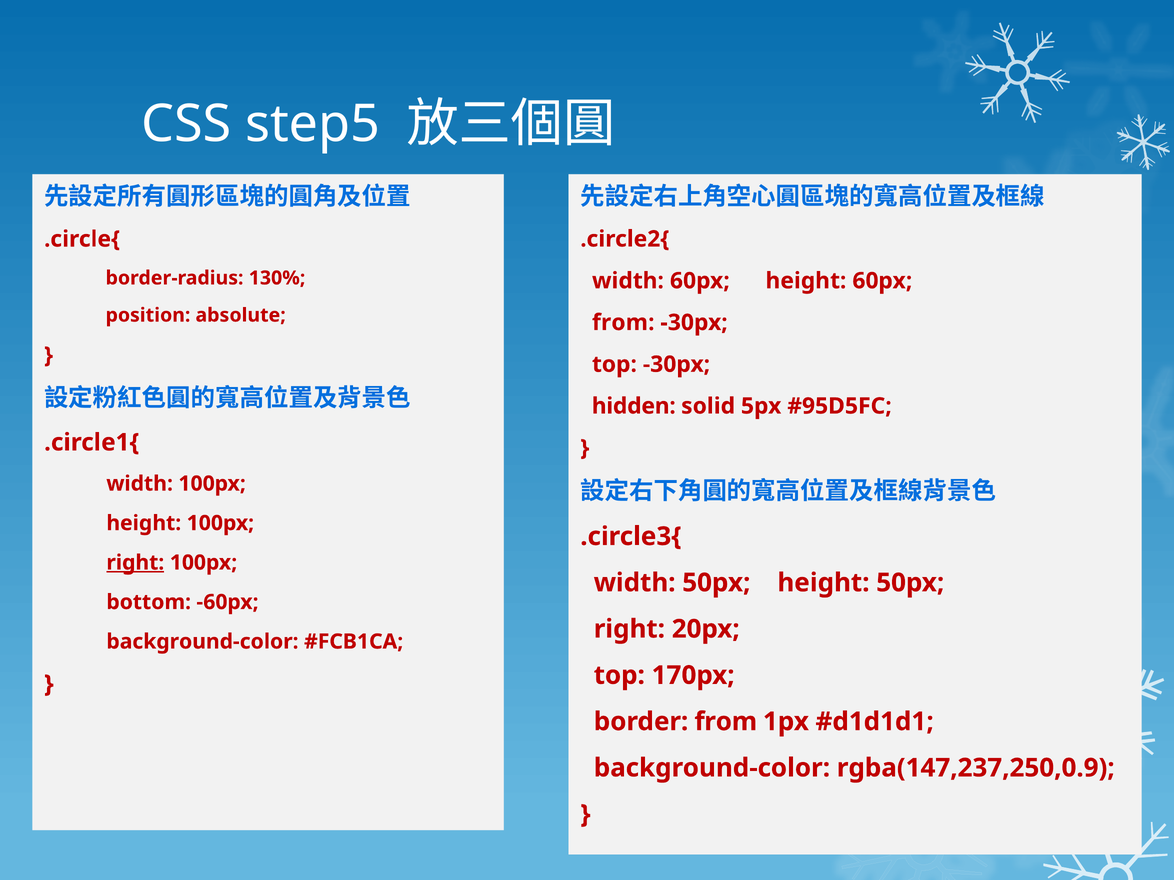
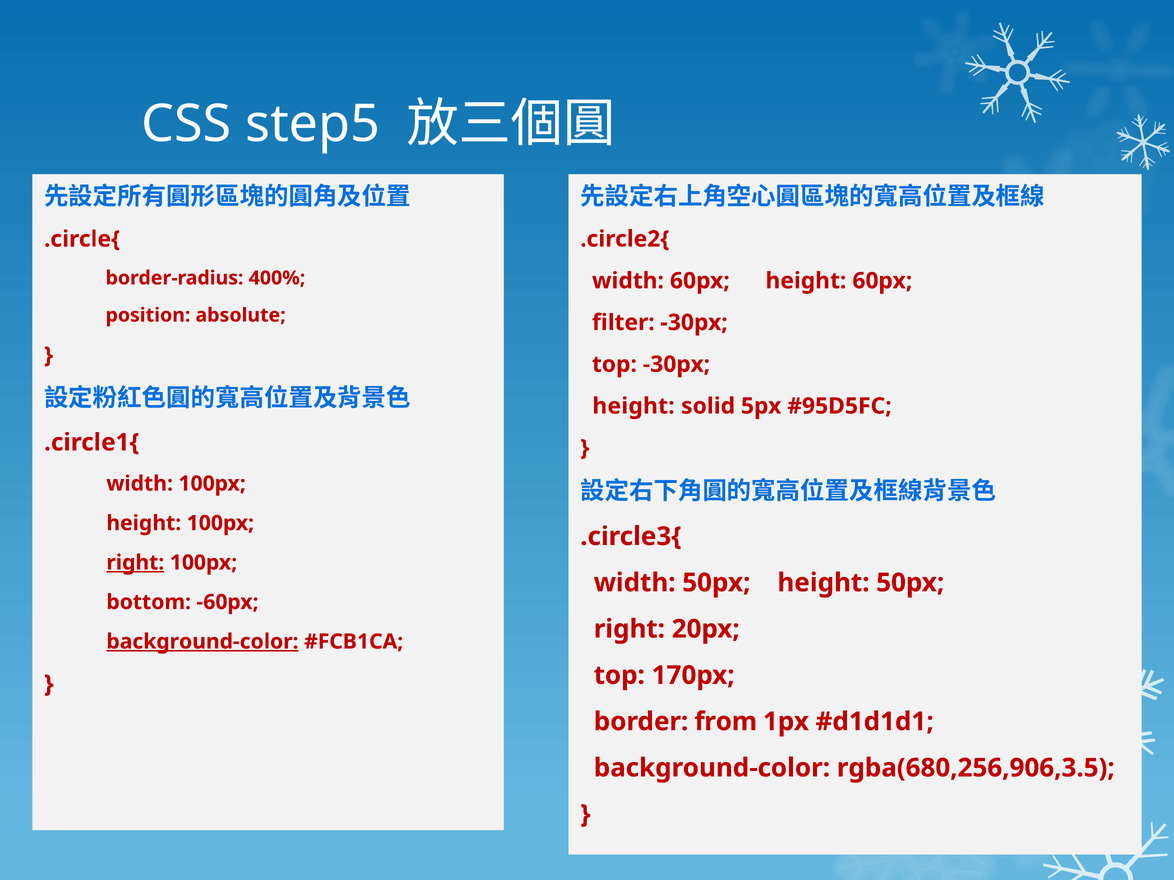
130%: 130% -> 400% (277, 278)
from: from -> filter (623, 323)
hidden: hidden -> height (634, 406)
background-color underline: none -> present (202, 642)
rgba(147,237,250,0.9: rgba(147,237,250,0.9 -> rgba(680,256,906,3.5 (976, 768)
